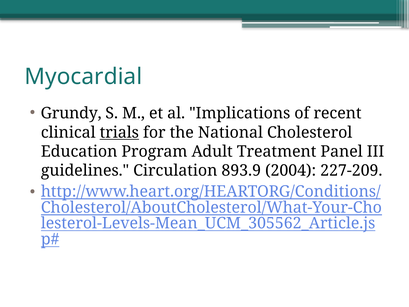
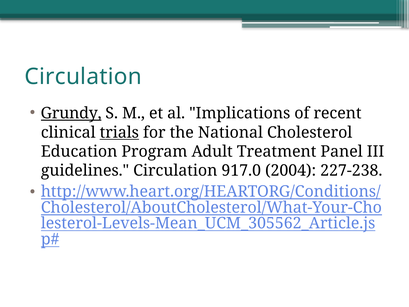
Myocardial: Myocardial -> Circulation (83, 77)
Grundy underline: none -> present (71, 113)
893.9: 893.9 -> 917.0 (241, 171)
227-209: 227-209 -> 227-238 (351, 171)
